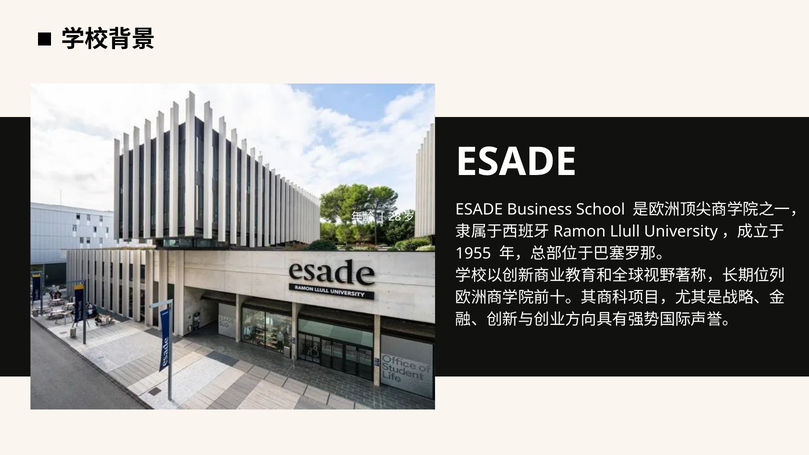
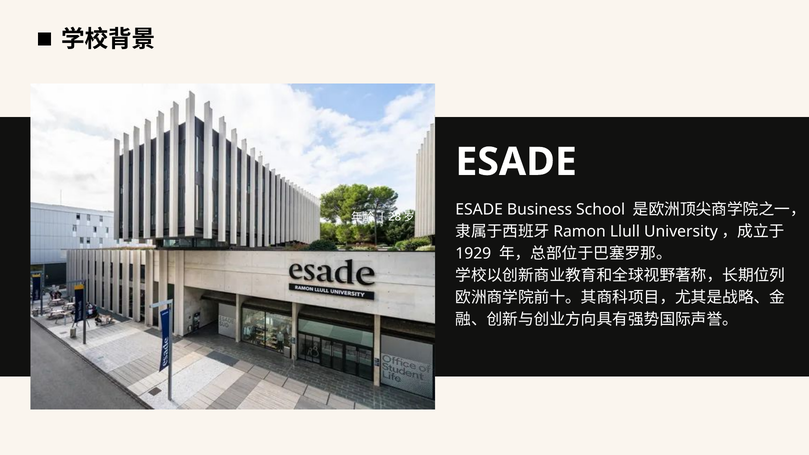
1955: 1955 -> 1929 (473, 254)
